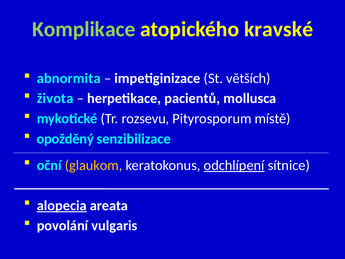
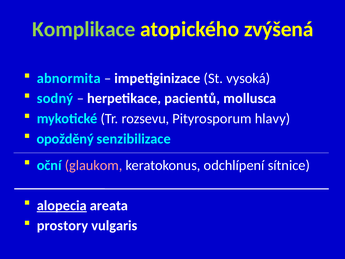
kravské: kravské -> zvýšená (279, 29)
větších: větších -> vysoká (248, 78)
života: života -> sodný (55, 98)
místě: místě -> hlavy (272, 119)
glaukom colour: yellow -> pink (94, 165)
odchlípení underline: present -> none (234, 165)
povolání: povolání -> prostory (62, 225)
